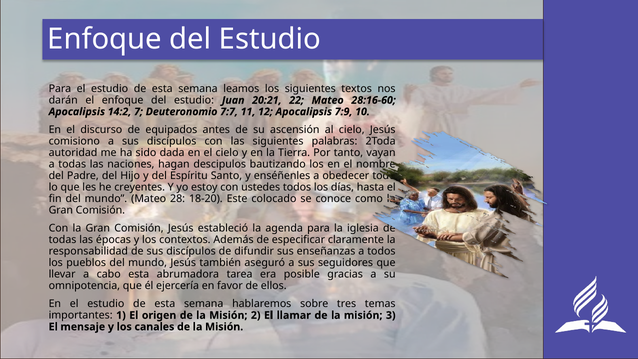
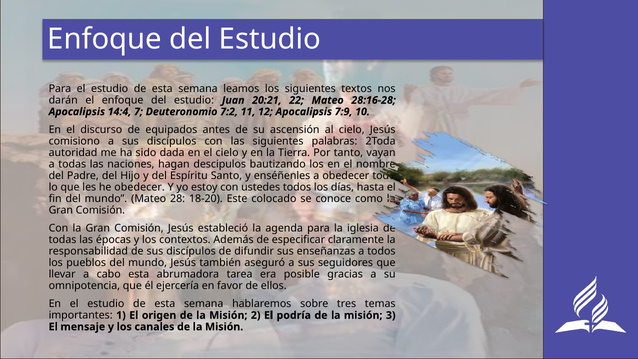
28:16-60: 28:16-60 -> 28:16-28 (374, 100)
14:2: 14:2 -> 14:4 (120, 112)
7:7: 7:7 -> 7:2 (229, 112)
he creyentes: creyentes -> obedecer (140, 187)
llamar: llamar -> podría (294, 315)
